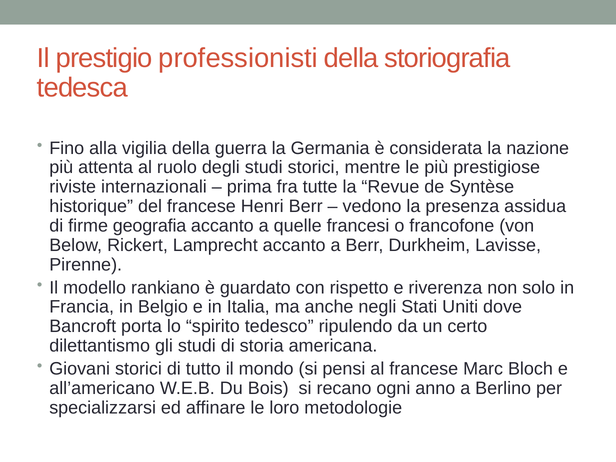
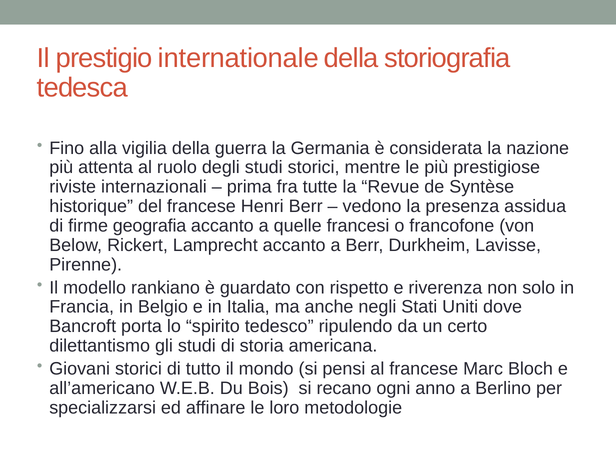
professionisti: professionisti -> internationale (238, 58)
